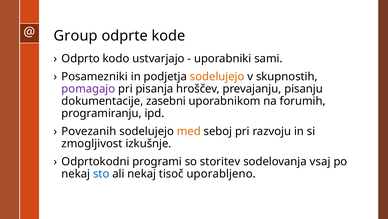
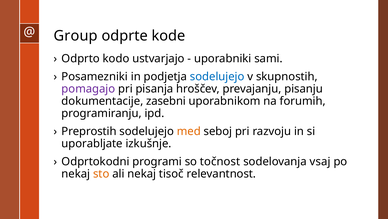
sodelujejo colour: orange -> blue (217, 76)
Povezanih: Povezanih -> Preprostih (89, 131)
zmogljivost: zmogljivost -> uporabljate (92, 143)
storitev: storitev -> točnost (220, 161)
sto colour: blue -> orange (101, 173)
uporabljeno: uporabljeno -> relevantnost (221, 173)
